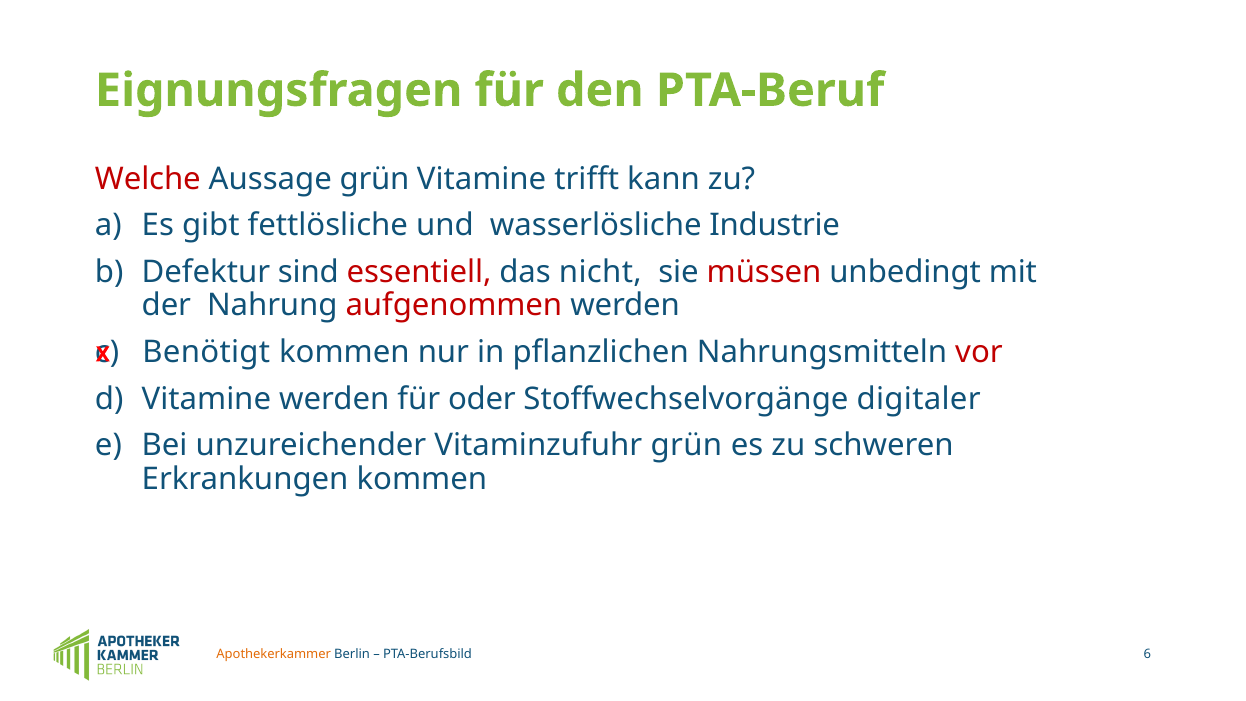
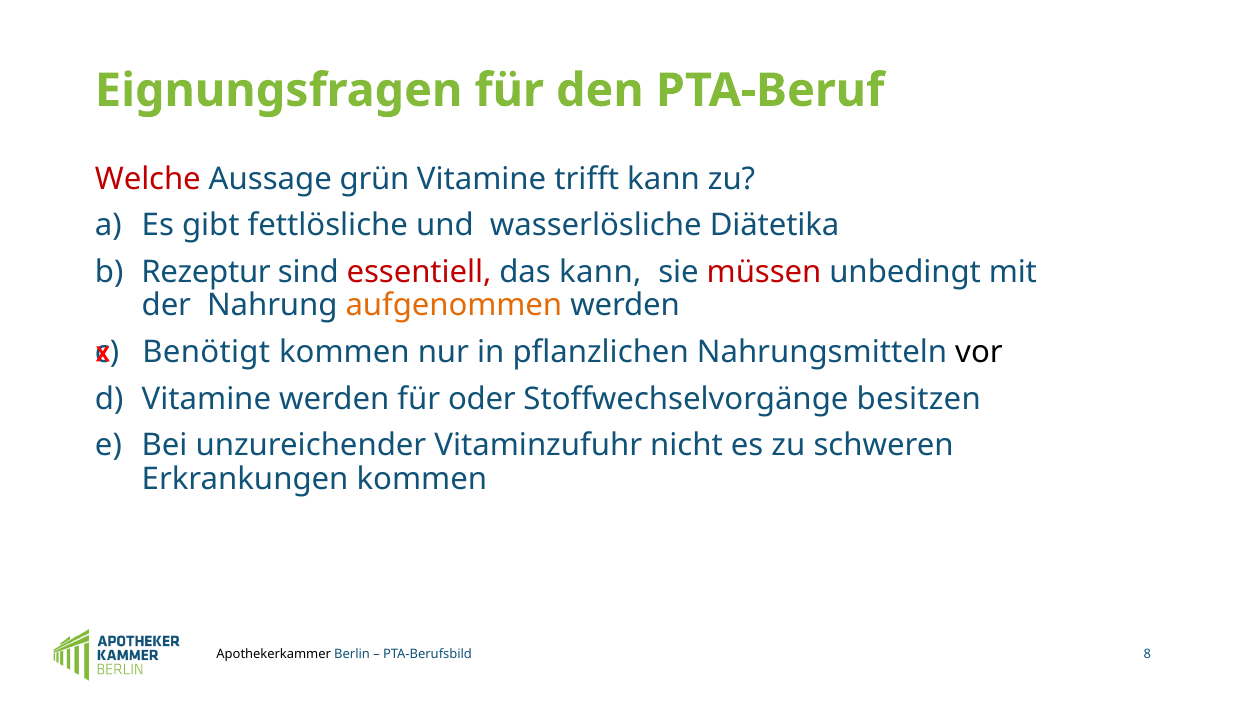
Industrie: Industrie -> Diätetika (775, 225)
Defektur: Defektur -> Rezeptur (206, 272)
das nicht: nicht -> kann (600, 272)
aufgenommen colour: red -> orange (454, 306)
vor colour: red -> black (979, 352)
digitaler: digitaler -> besitzen (919, 399)
Vitaminzufuhr grün: grün -> nicht (687, 445)
Apothekerkammer colour: orange -> black (274, 654)
6: 6 -> 8 (1147, 654)
